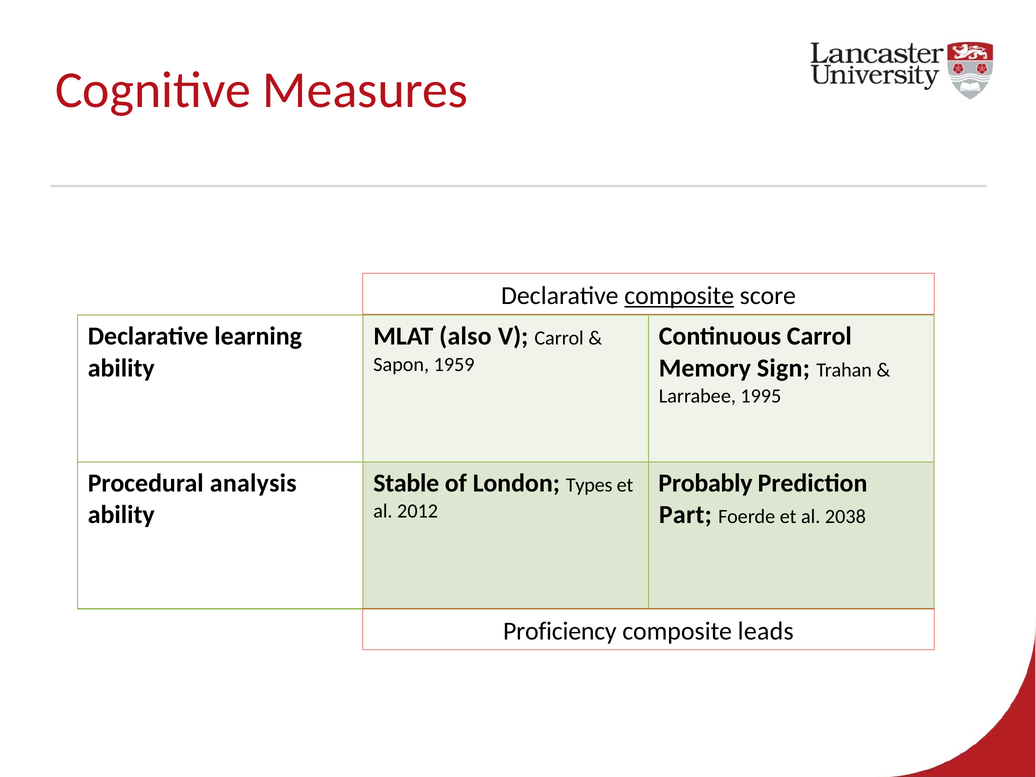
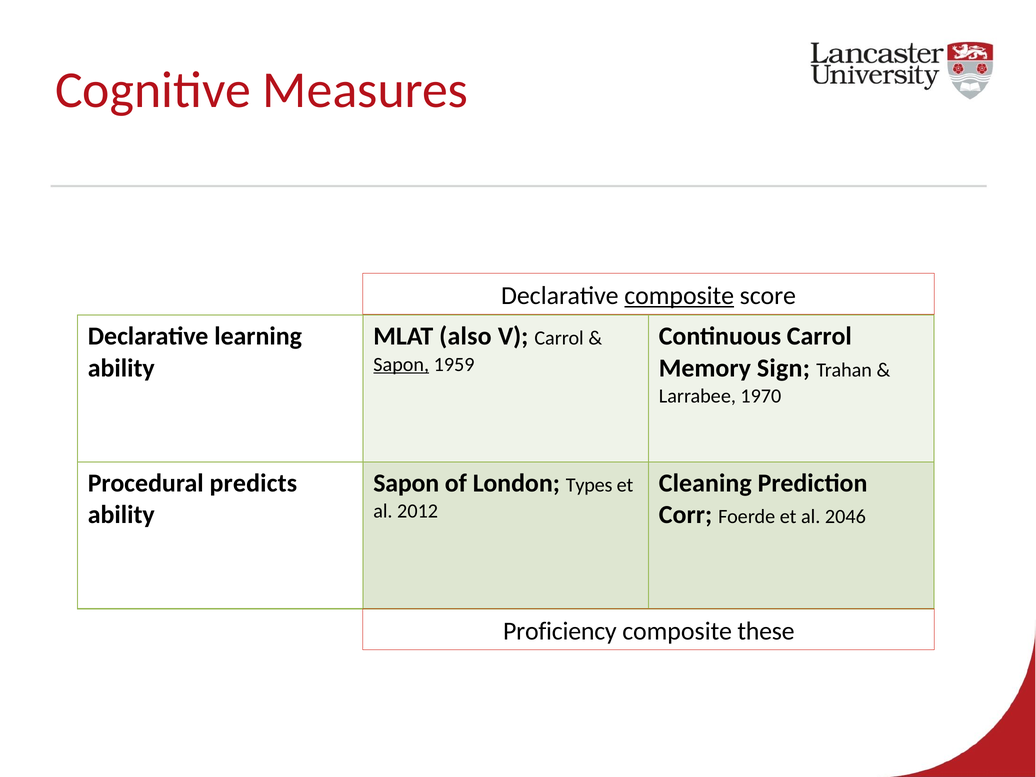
Sapon underline: none -> present (401, 364)
1995: 1995 -> 1970 (761, 396)
analysis: analysis -> predicts (253, 483)
Stable: Stable -> Sapon (406, 483)
Probably: Probably -> Cleaning (705, 483)
Part: Part -> Corr (685, 515)
2038: 2038 -> 2046 (845, 517)
leads: leads -> these (766, 631)
